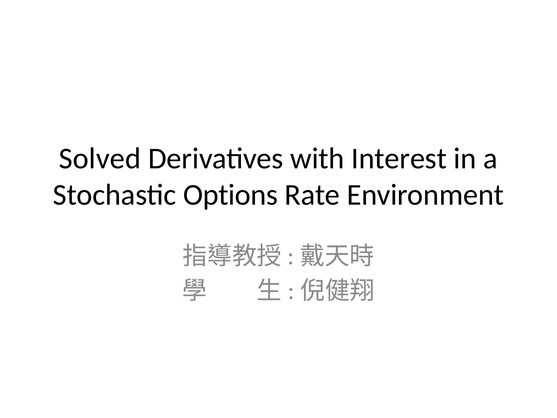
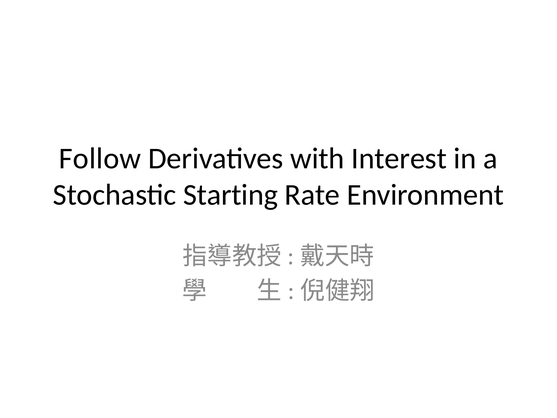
Solved: Solved -> Follow (100, 159)
Options: Options -> Starting (231, 195)
